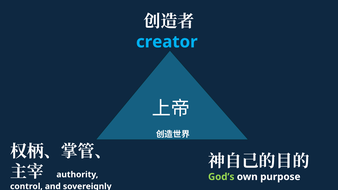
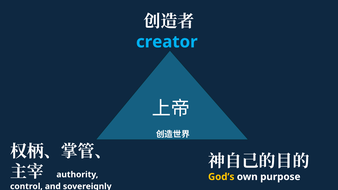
God’s colour: light green -> yellow (221, 177)
